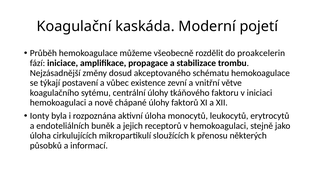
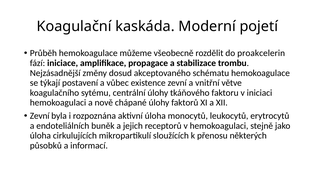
Ionty: Ionty -> Zevní (40, 116)
